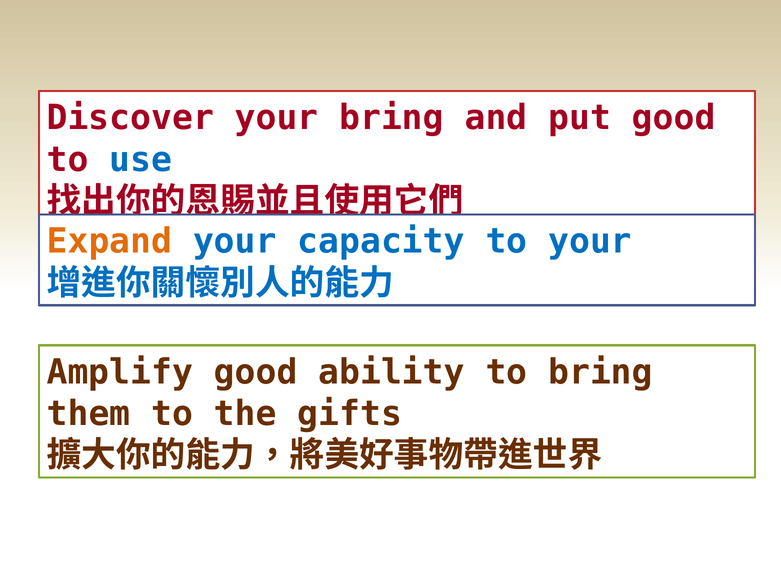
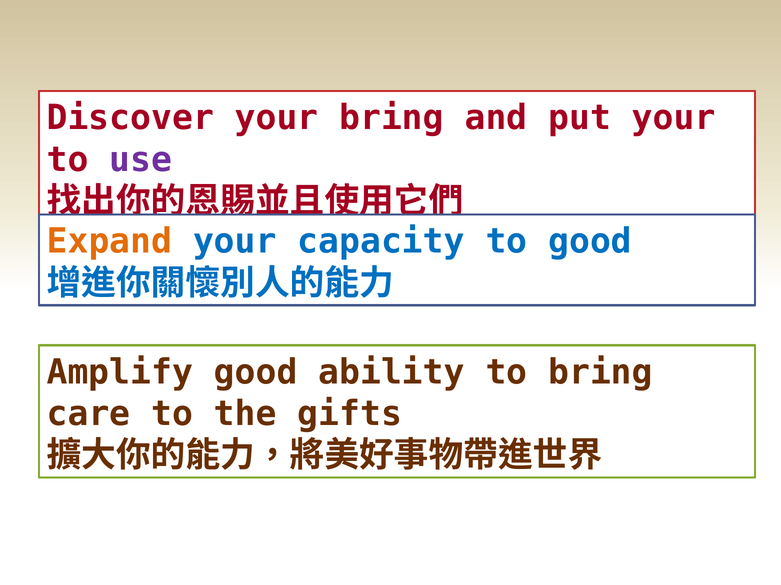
put good: good -> your (674, 118)
use colour: blue -> purple (141, 160)
to your: your -> good (590, 242)
them: them -> care (89, 414)
